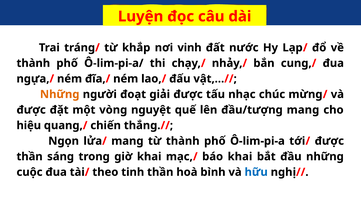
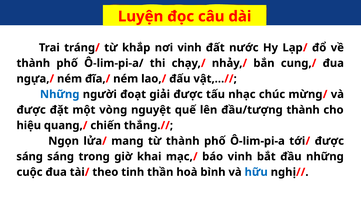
Những colour: orange -> blue (60, 94)
đầu/tượng mang: mang -> thành (303, 110)
thần: thần -> sáng (30, 157)
báo khai: khai -> vinh (240, 157)
